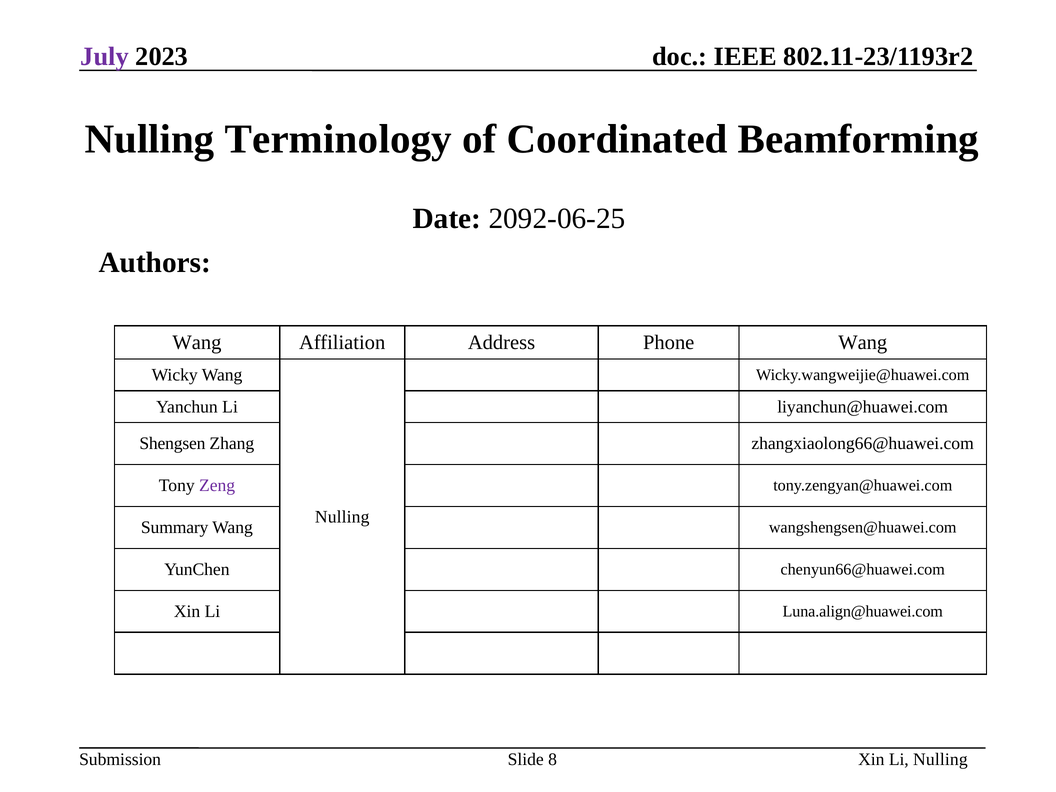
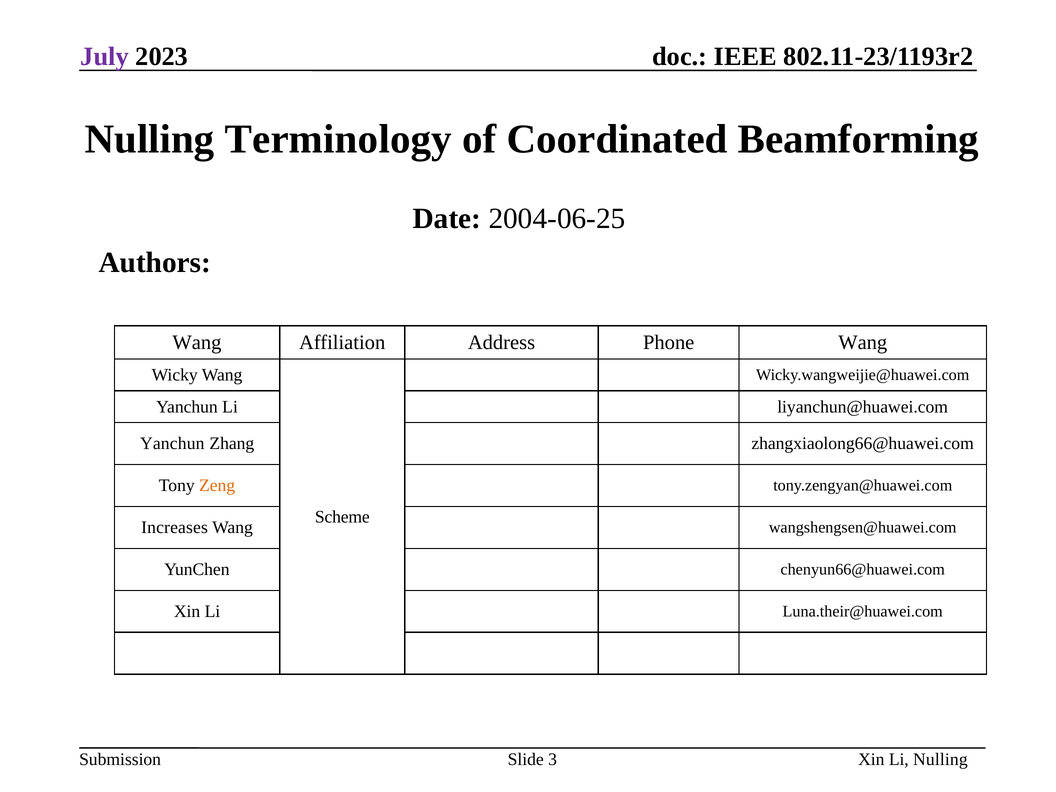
2092-06-25: 2092-06-25 -> 2004-06-25 (557, 219)
Shengsen: Shengsen -> Yanchun (172, 444)
Zeng colour: purple -> orange (217, 486)
Nulling: Nulling -> Scheme (342, 517)
Summary: Summary -> Increases (175, 528)
Luna.align@huawei.com: Luna.align@huawei.com -> Luna.their@huawei.com (863, 611)
8: 8 -> 3 (553, 760)
